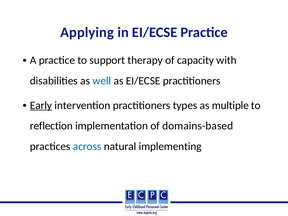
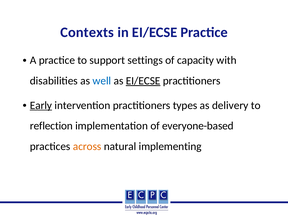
Applying: Applying -> Contexts (87, 32)
therapy: therapy -> settings (145, 60)
EI/ECSE underline: none -> present (143, 81)
multiple: multiple -> delivery (230, 105)
domains-based: domains-based -> everyone-based (198, 126)
across colour: blue -> orange (87, 146)
